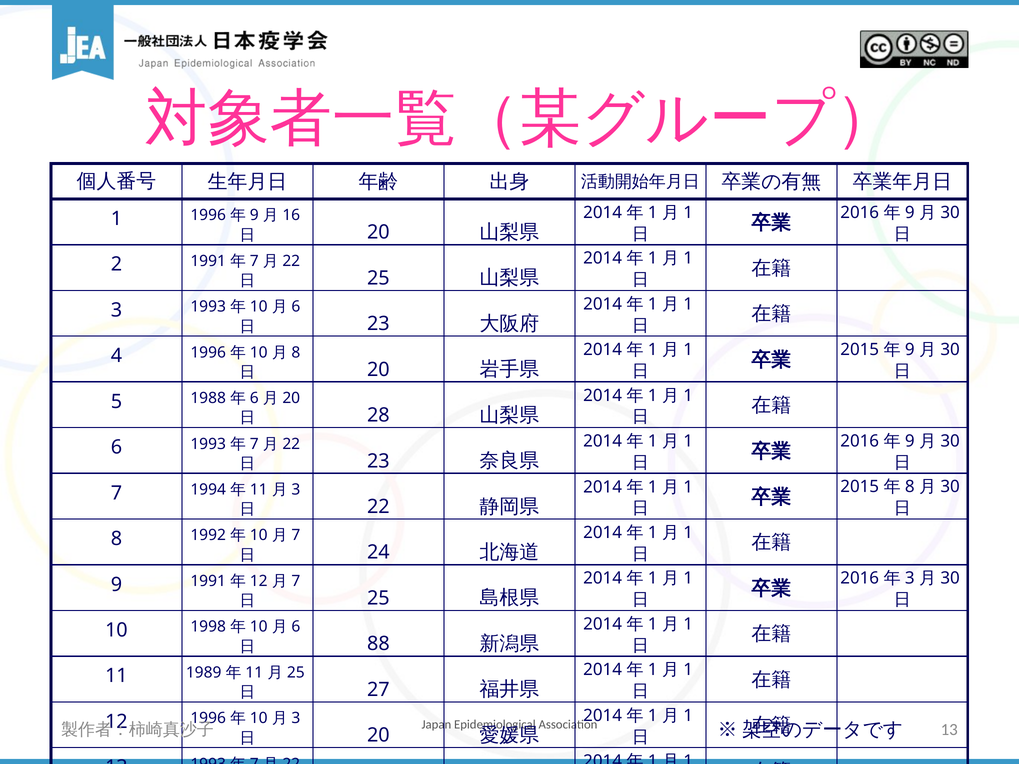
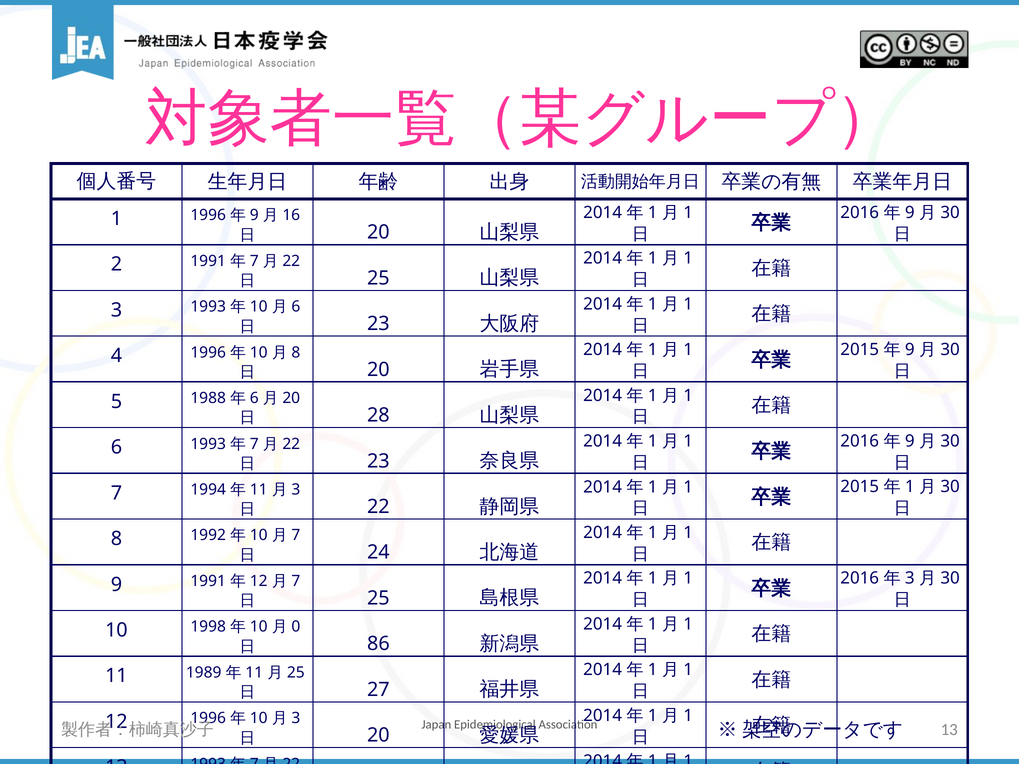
8: 8 -> 1 (910, 487)
6: 6 -> 0 (296, 627)
88: 88 -> 86 (378, 644)
